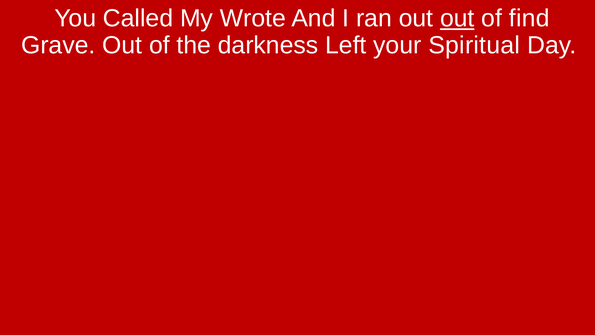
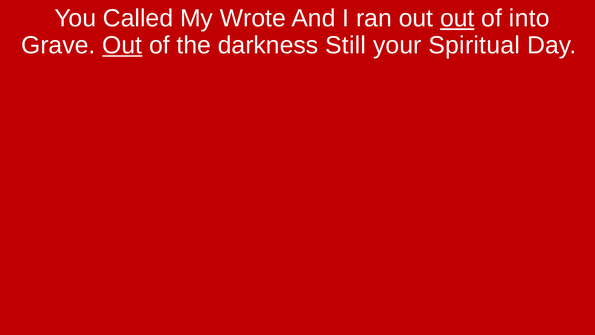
find: find -> into (529, 18)
Out underline: none -> present (122, 45)
Left: Left -> Still (346, 45)
